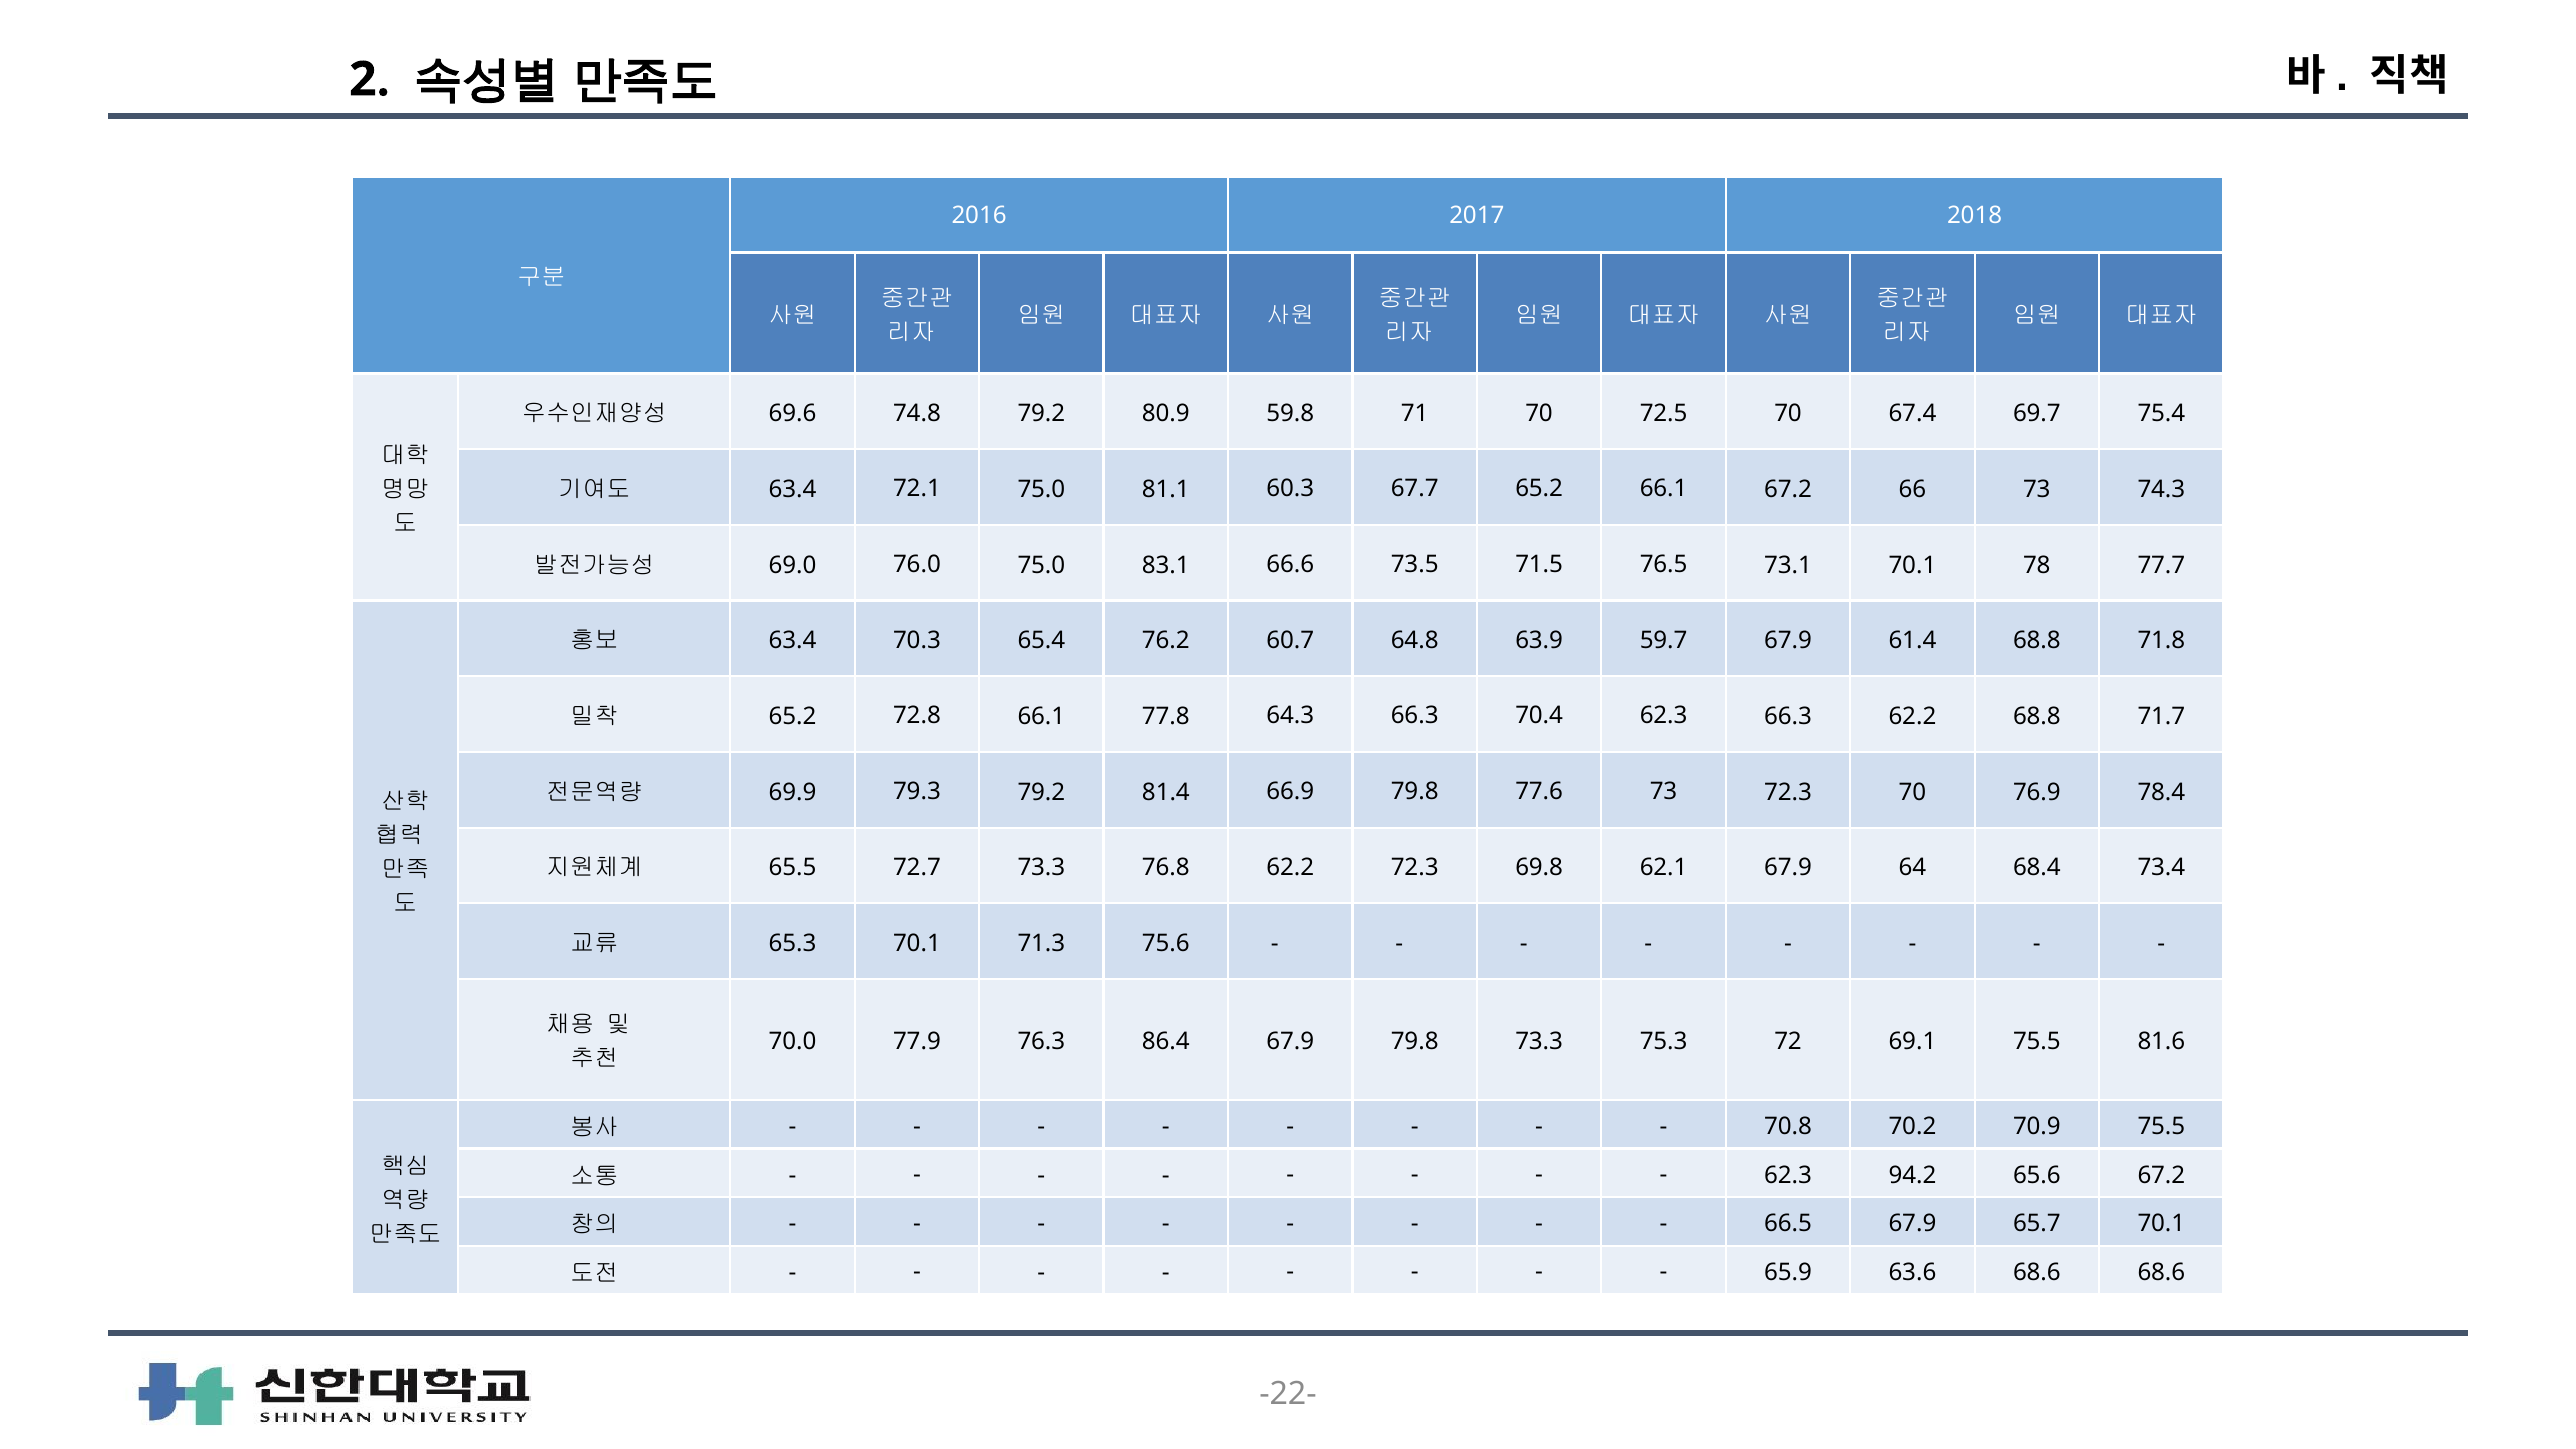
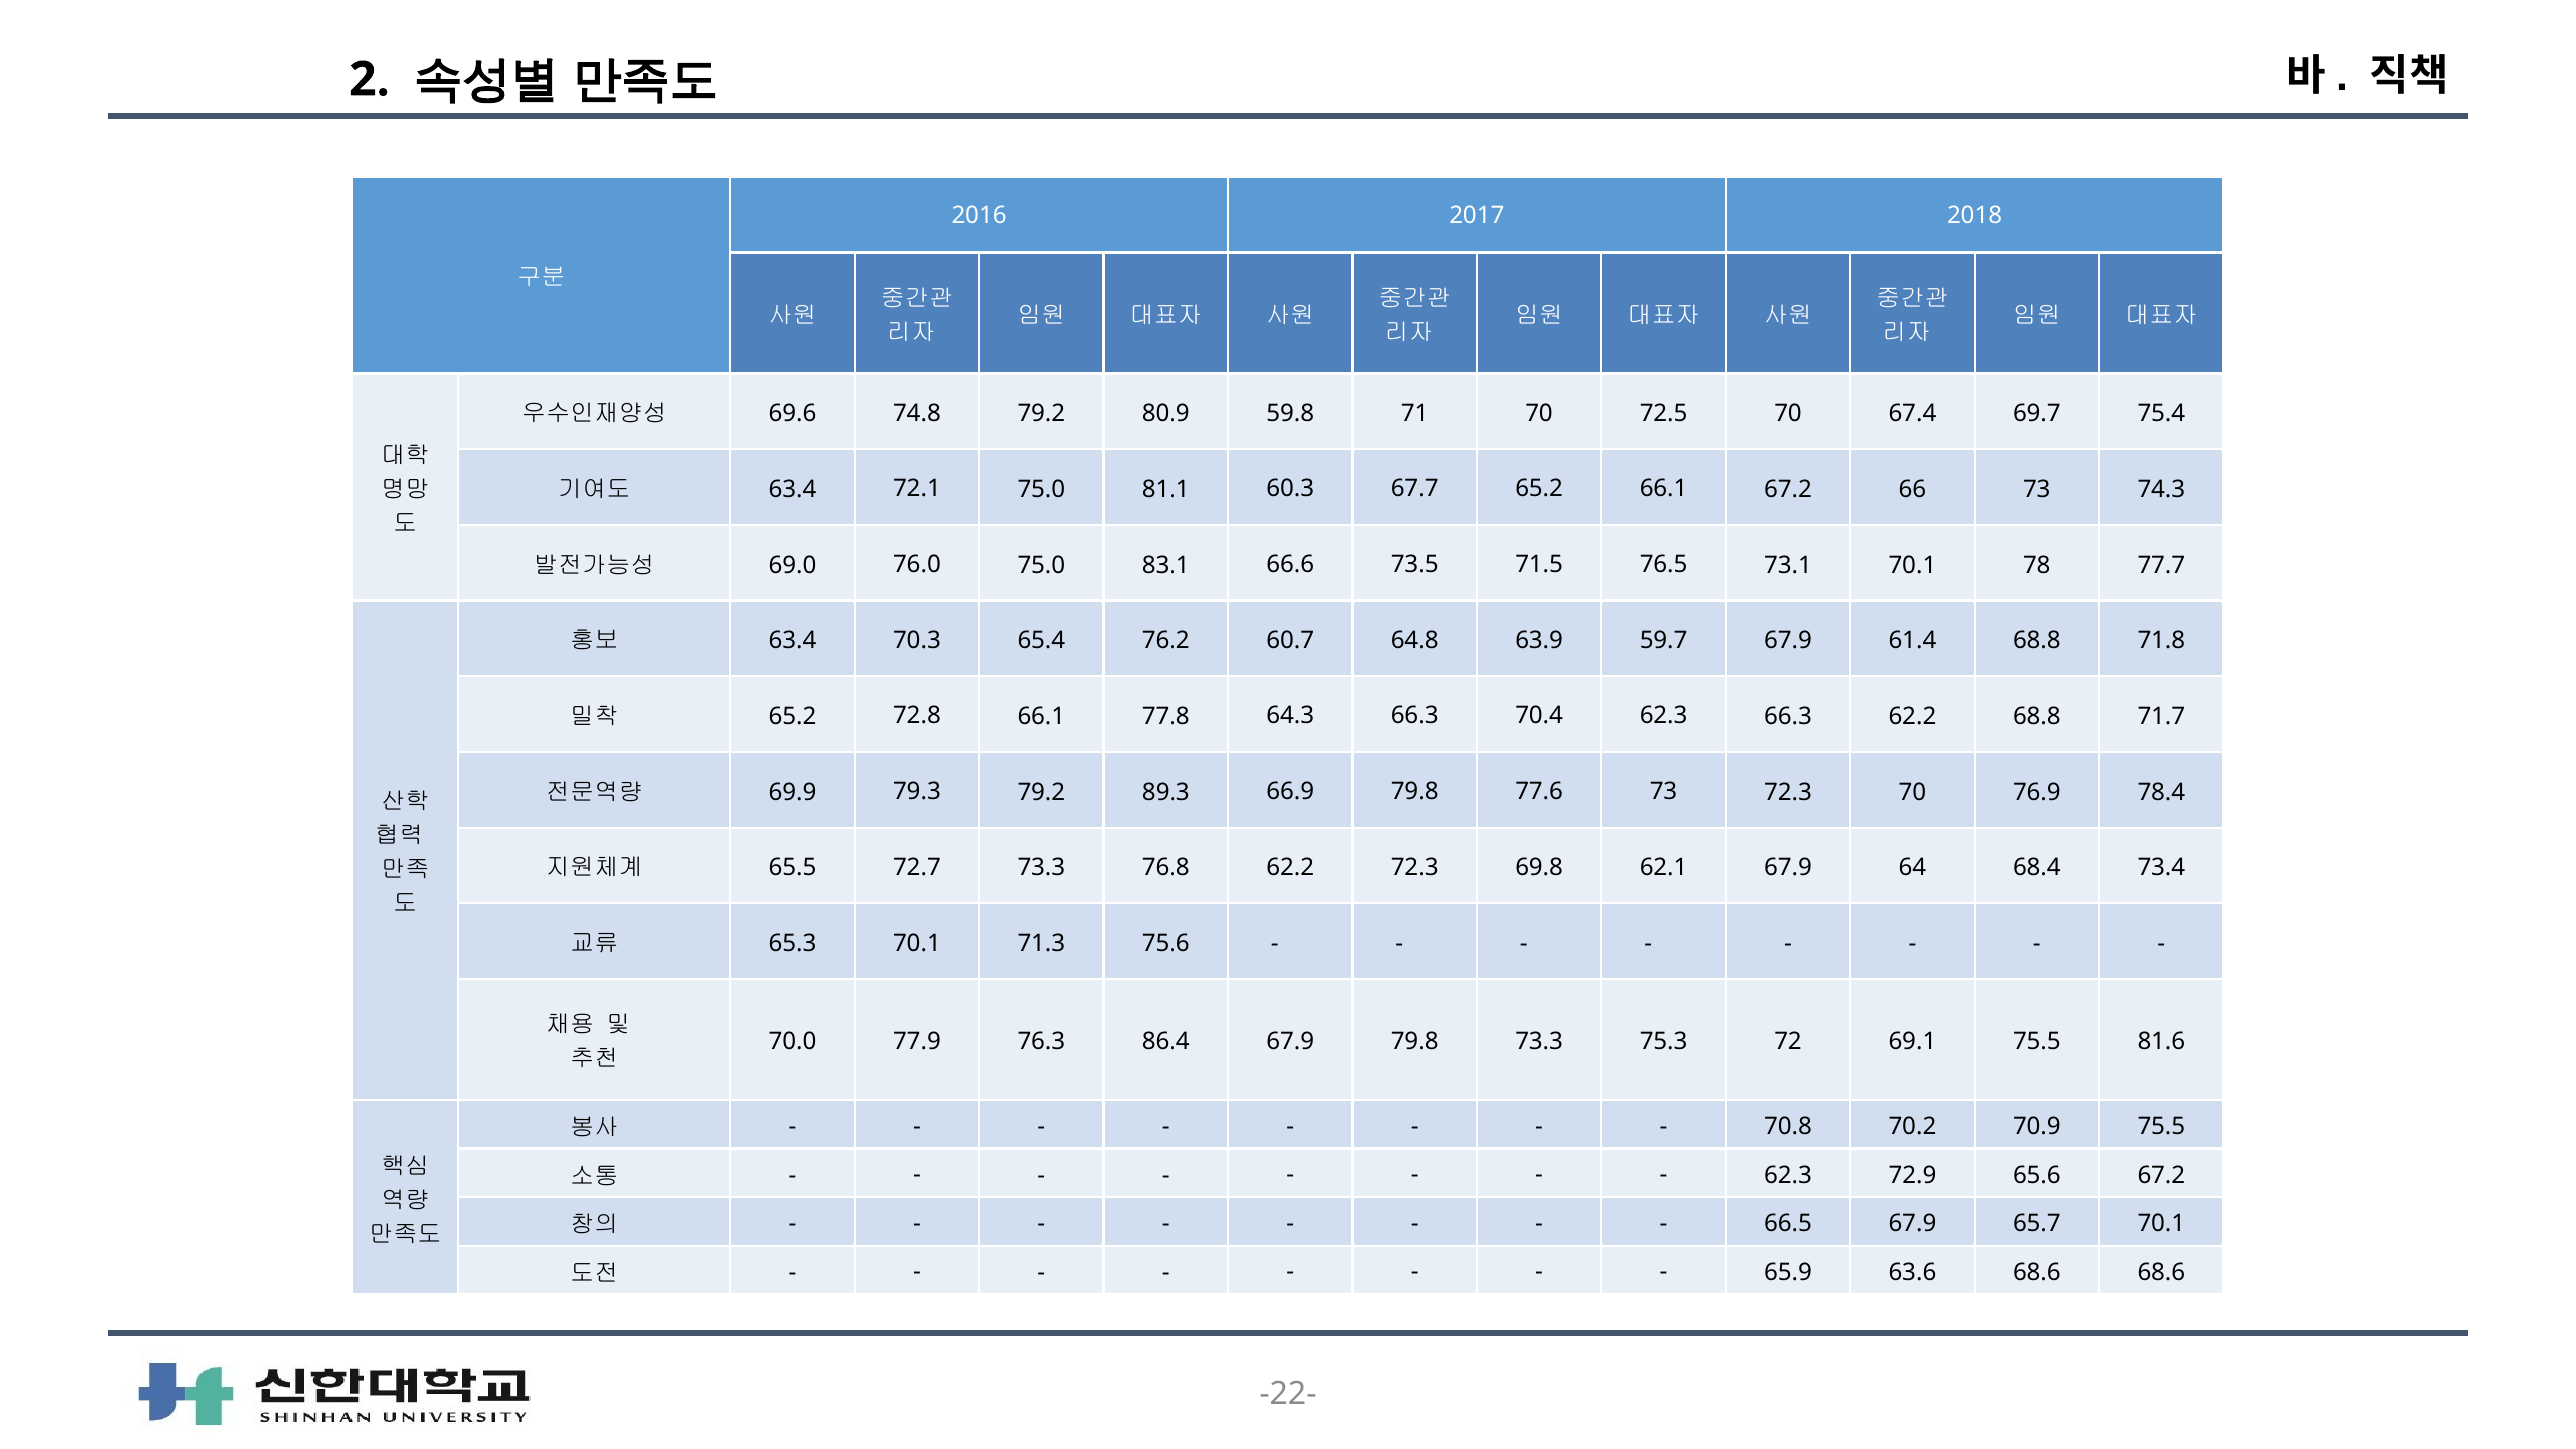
81.4: 81.4 -> 89.3 (1166, 792)
94.2: 94.2 -> 72.9 (1913, 1175)
